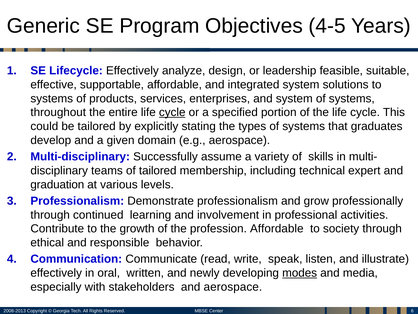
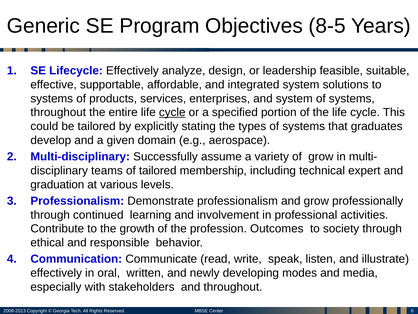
4-5: 4-5 -> 8-5 (327, 26)
of skills: skills -> grow (321, 156)
profession Affordable: Affordable -> Outcomes (277, 228)
modes underline: present -> none (300, 273)
and aerospace: aerospace -> throughout (233, 287)
